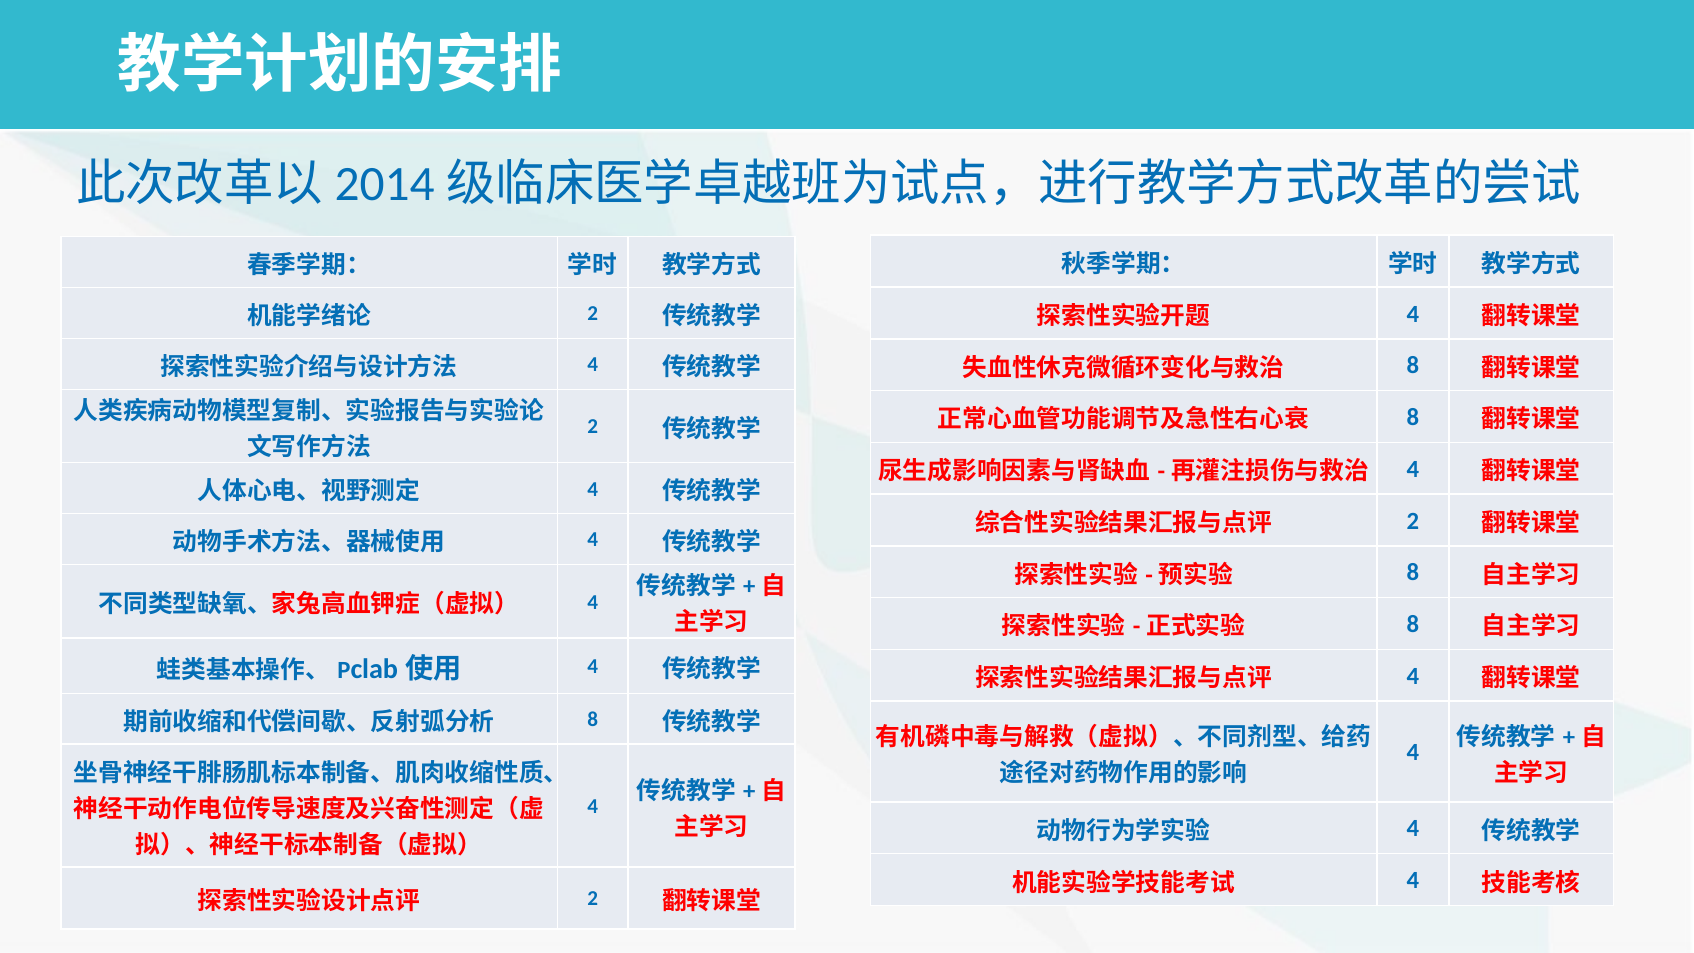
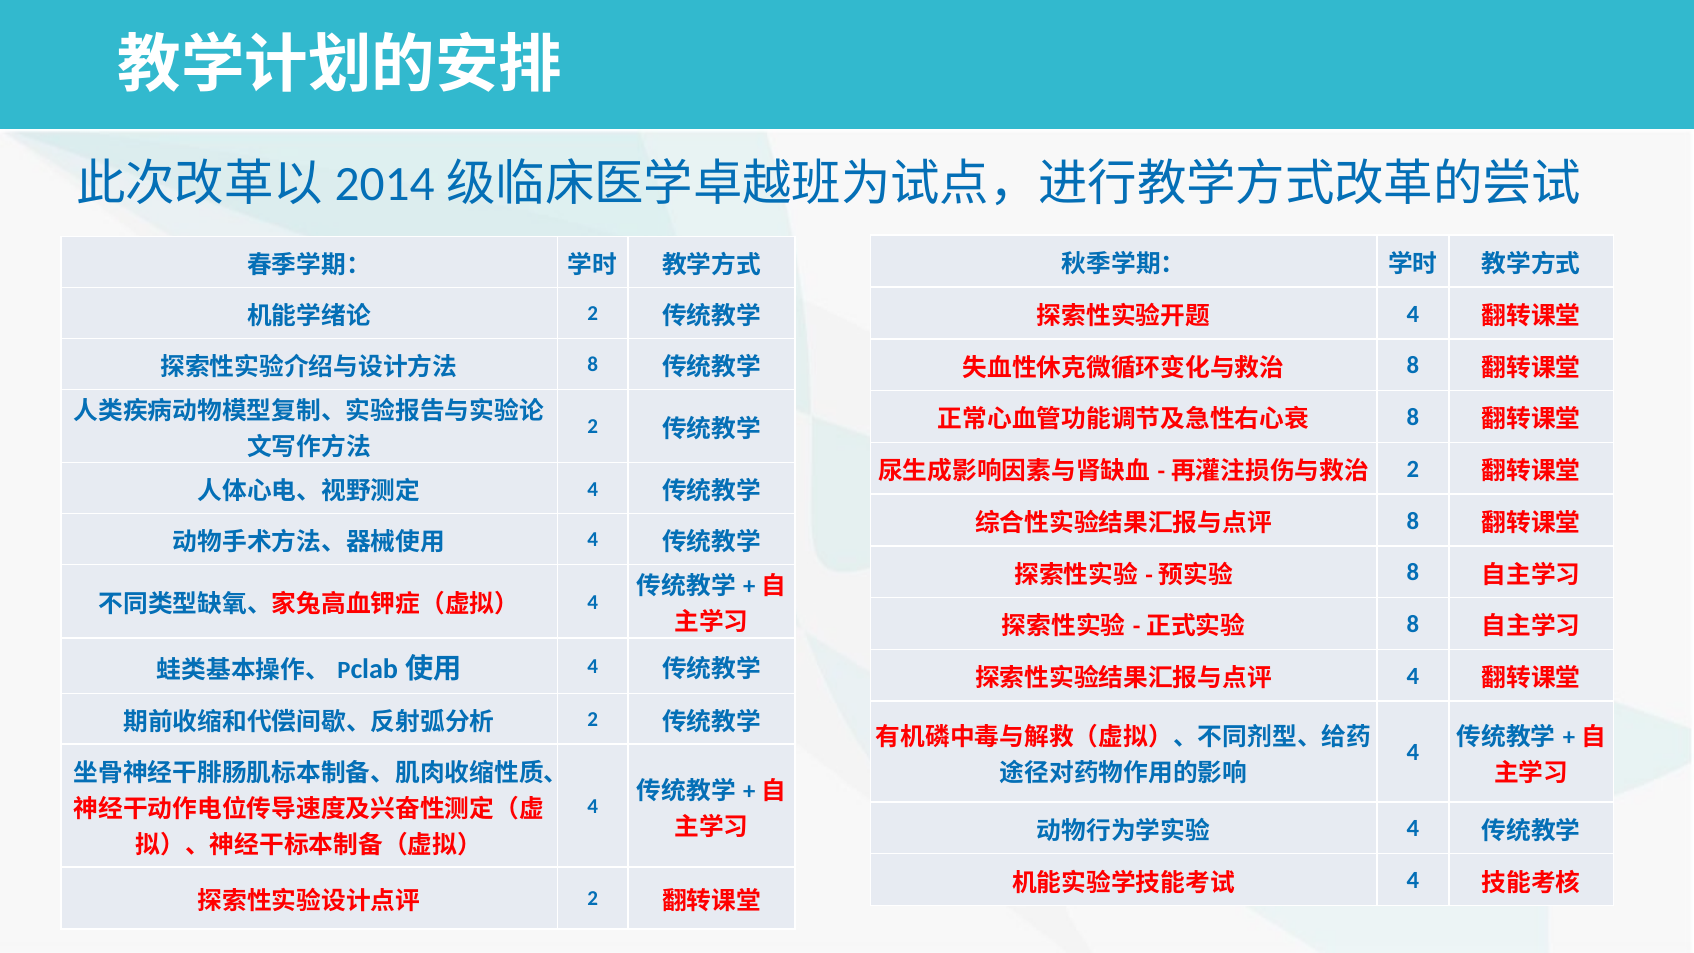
4: 4 -> 8 (593, 365)
4: 4 -> 2 (1413, 469)
2: 2 -> 8 (1413, 521)
8: 8 -> 2 (593, 719)
